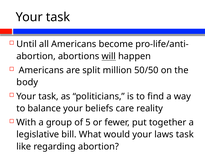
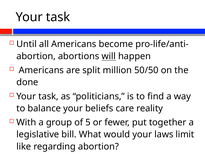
body: body -> done (27, 82)
laws task: task -> limit (185, 134)
